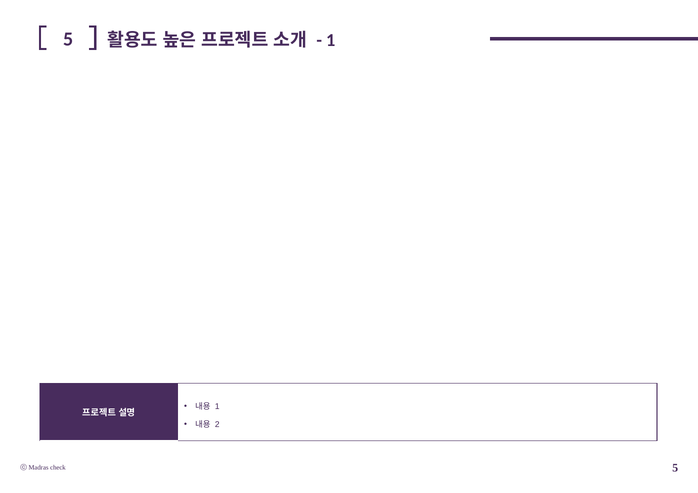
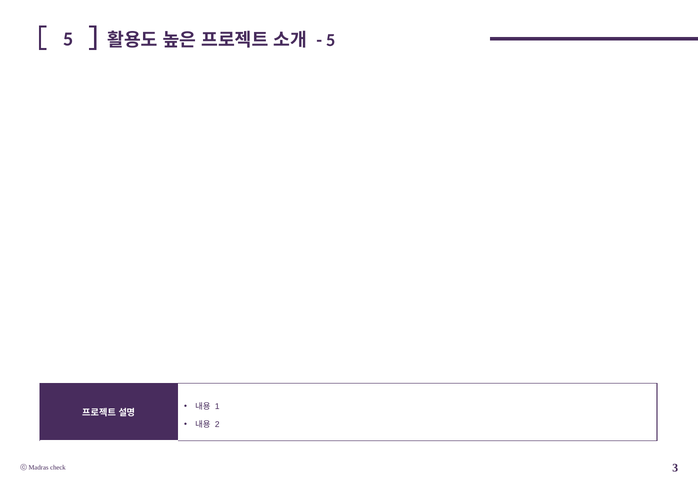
1: 1 -> 5 (331, 40)
check 5: 5 -> 3 (675, 469)
